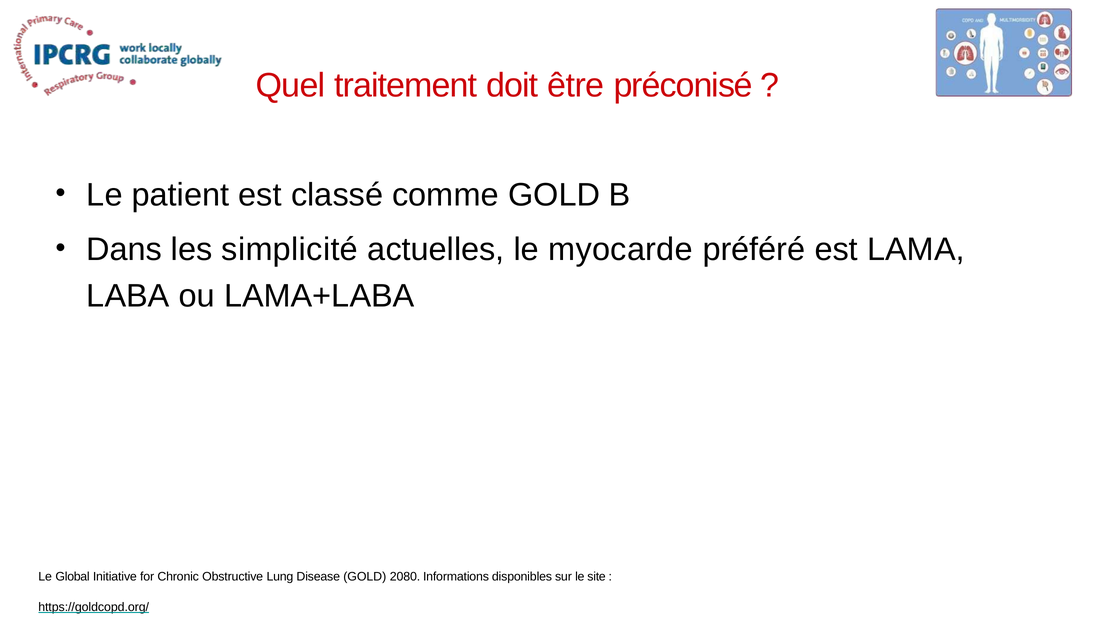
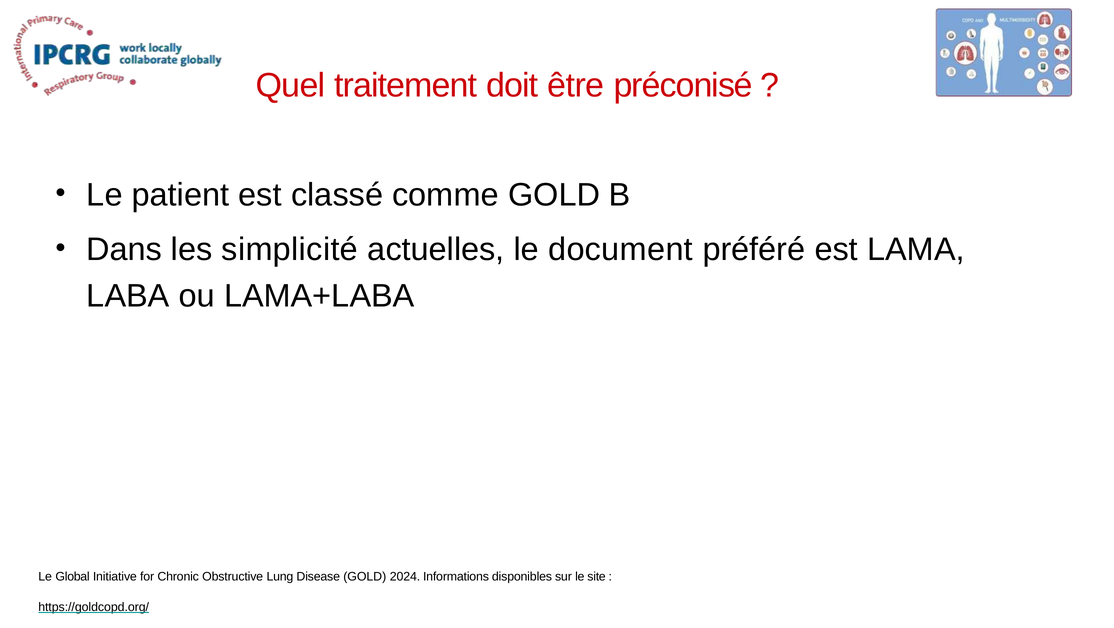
myocarde: myocarde -> document (621, 249)
2080: 2080 -> 2024 (405, 576)
